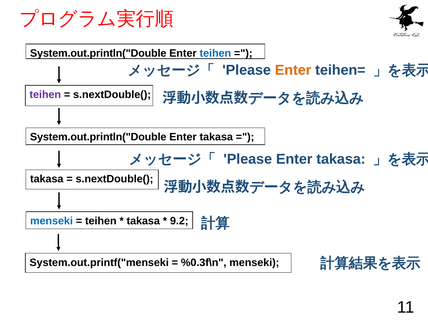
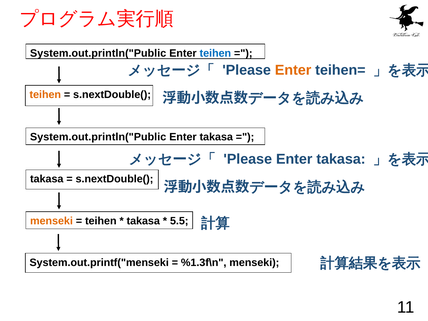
System.out.println("Double: System.out.println("Double -> System.out.println("Public (98, 53)
teihen colour: purple -> orange (45, 95)
System.out.println("Double: System.out.println("Double -> System.out.println("Public (98, 137)
menseki colour: blue -> orange (52, 221)
9.2: 9.2 -> 5.5 (179, 221)
%0.3f\n: %0.3f\n -> %1.3f\n (204, 262)
